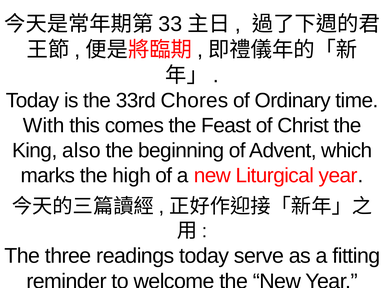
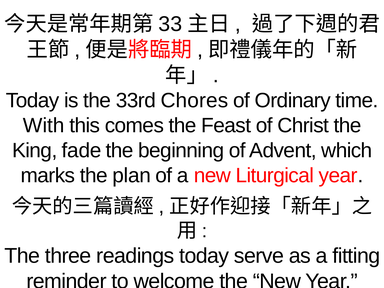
also: also -> fade (82, 150)
high: high -> plan (132, 175)
